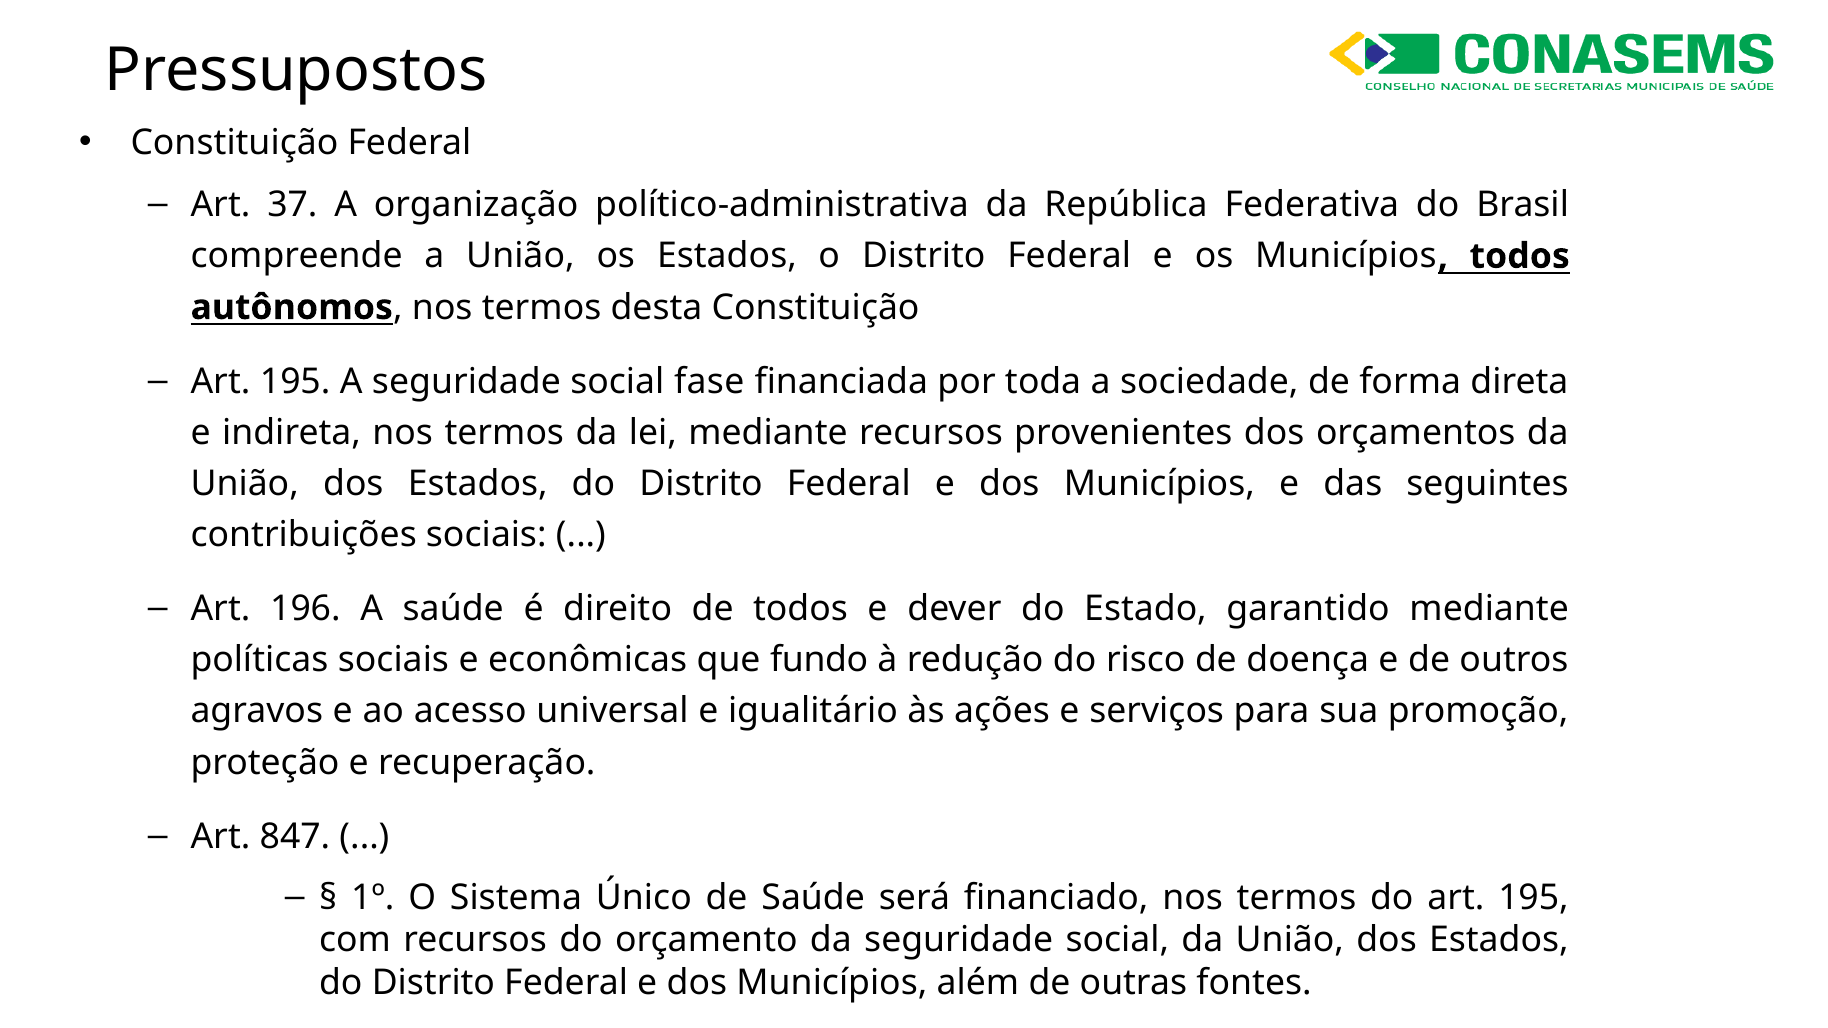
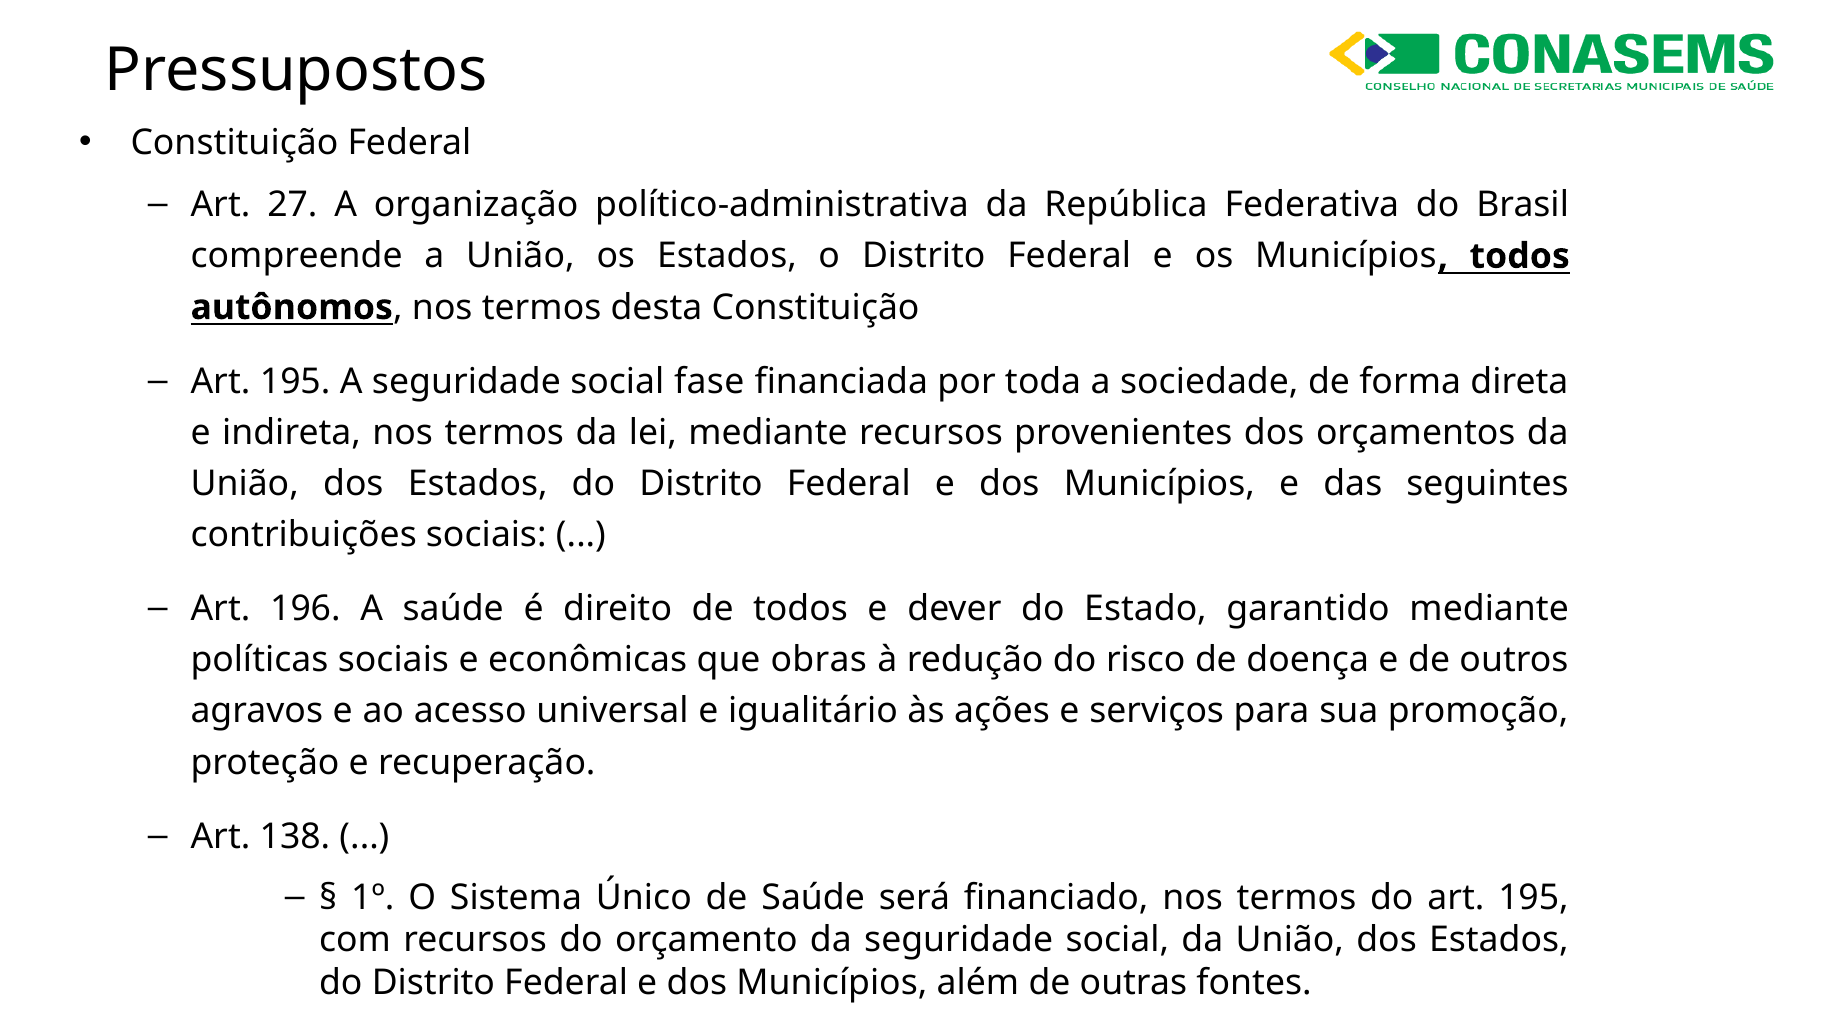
37: 37 -> 27 (292, 205)
fundo: fundo -> obras (819, 660)
847: 847 -> 138 (295, 837)
